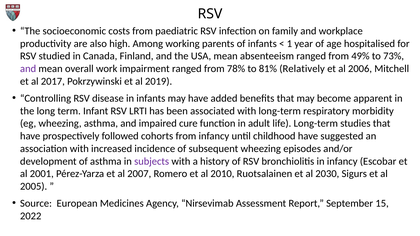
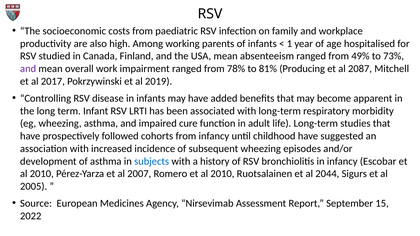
Relatively: Relatively -> Producing (302, 69)
2006: 2006 -> 2087 (360, 69)
subjects colour: purple -> blue (152, 161)
2001: 2001 -> 2010 (42, 174)
2030: 2030 -> 2044 (327, 174)
